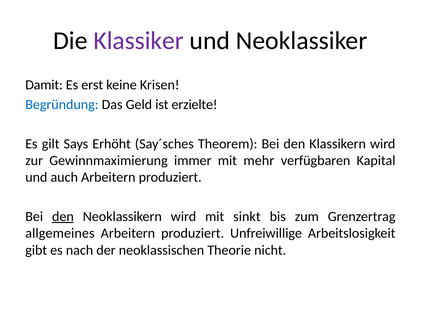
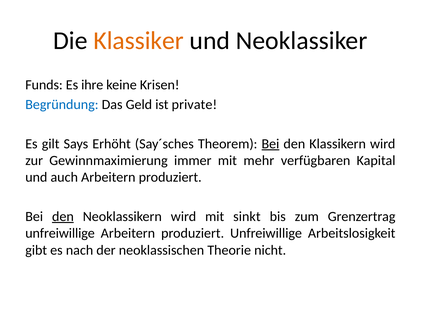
Klassiker colour: purple -> orange (139, 41)
Damit: Damit -> Funds (44, 85)
erst: erst -> ihre (92, 85)
erzielte: erzielte -> private (194, 105)
Bei underline: none -> present (270, 144)
allgemeines: allgemeines -> unfreiwillige (60, 234)
